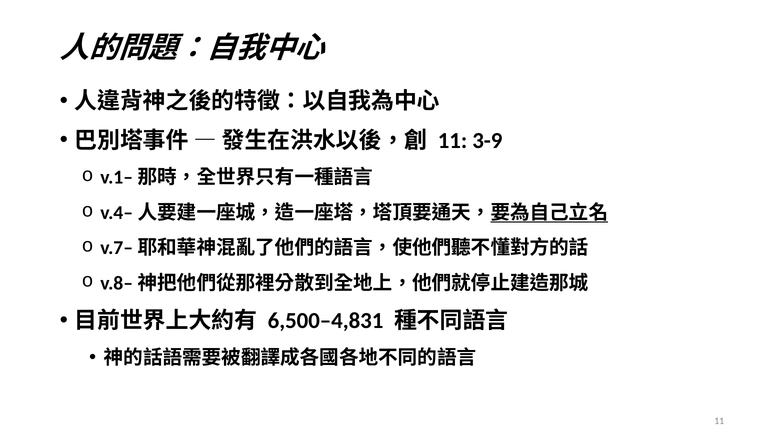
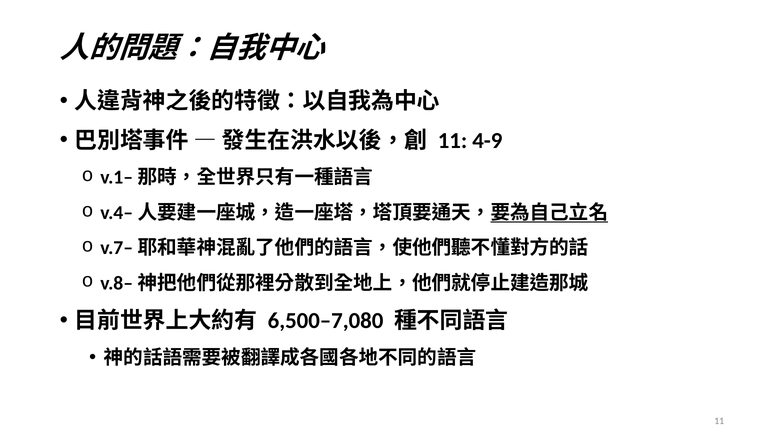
3-9: 3-9 -> 4-9 (487, 141)
6,500–4,831: 6,500–4,831 -> 6,500–7,080 (326, 321)
